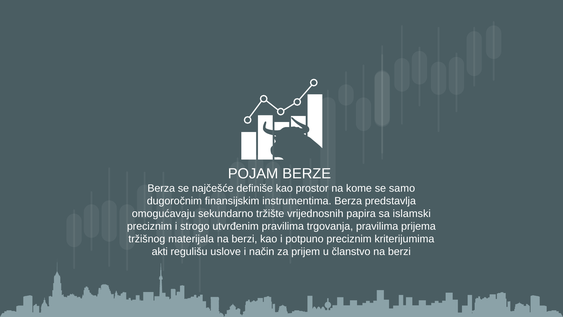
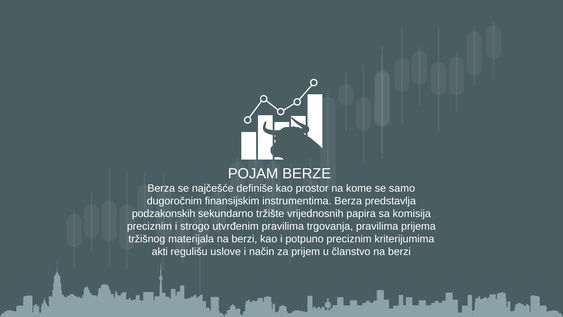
omogućavaju: omogućavaju -> podzakonskih (164, 214)
islamski: islamski -> komisija (412, 214)
